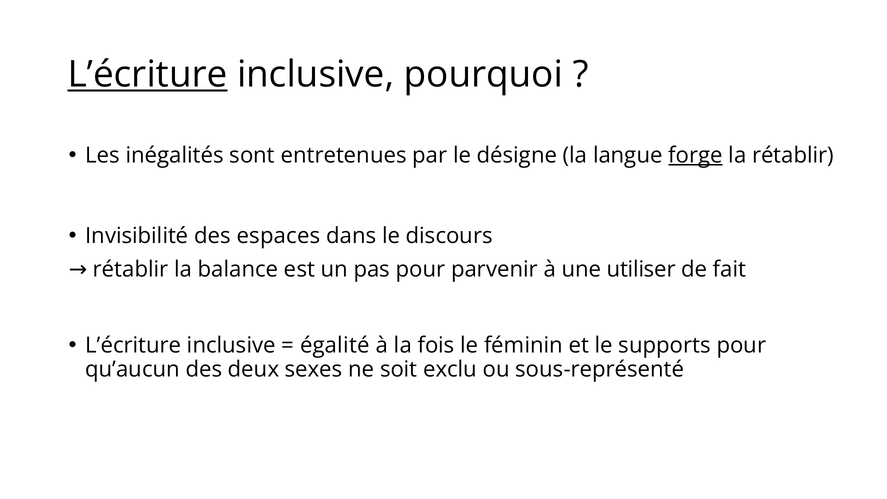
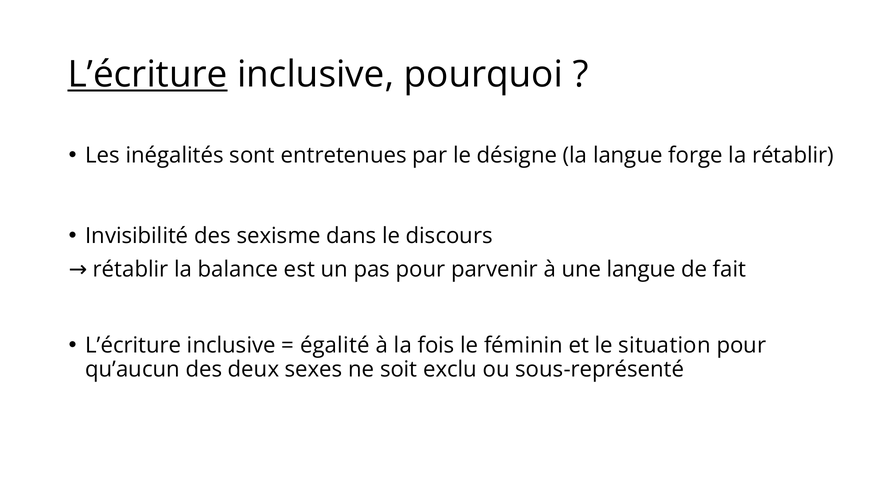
forge underline: present -> none (696, 155)
espaces: espaces -> sexisme (279, 236)
une utiliser: utiliser -> langue (641, 269)
supports: supports -> situation (665, 345)
